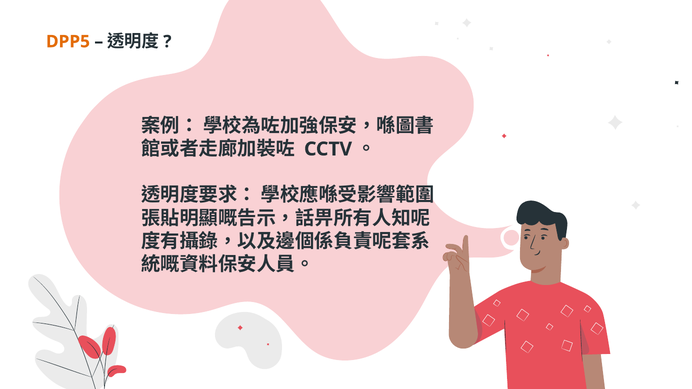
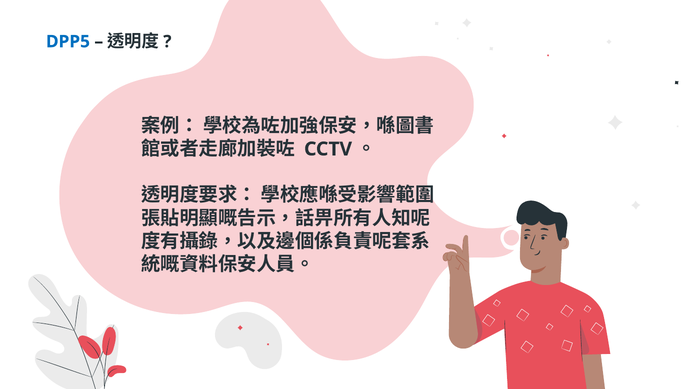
DPP5 colour: orange -> blue (68, 42)
